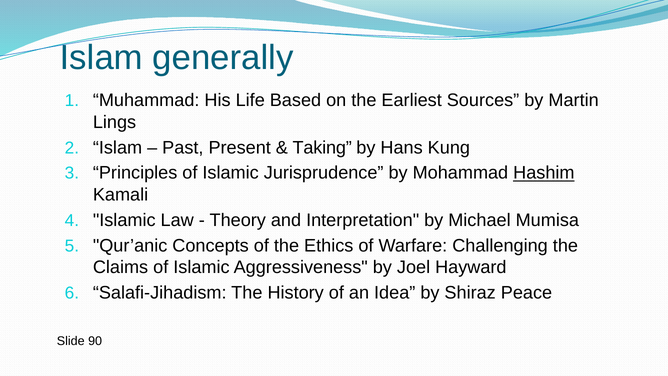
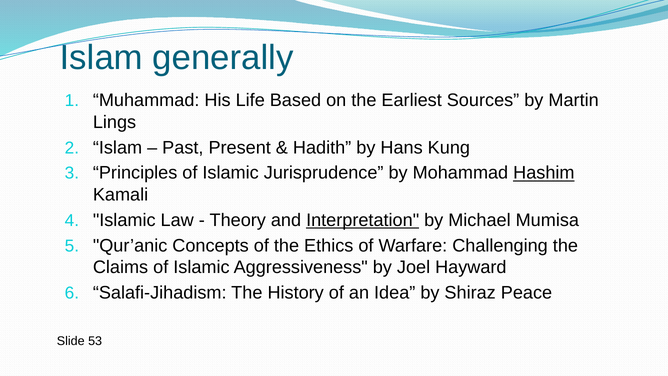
Taking: Taking -> Hadith (322, 148)
Interpretation underline: none -> present (363, 220)
90: 90 -> 53 (95, 341)
